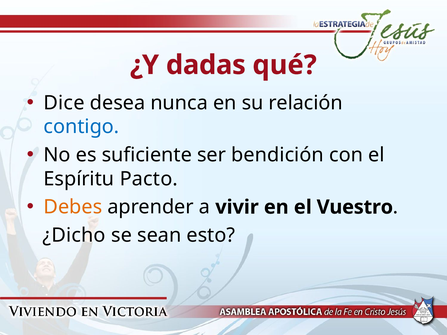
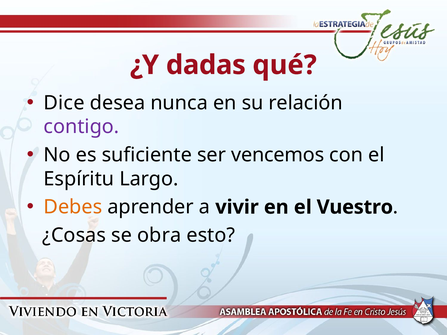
contigo colour: blue -> purple (81, 127)
bendición: bendición -> vencemos (278, 155)
Pacto: Pacto -> Largo (149, 179)
¿Dicho: ¿Dicho -> ¿Cosas (74, 236)
sean: sean -> obra (159, 236)
